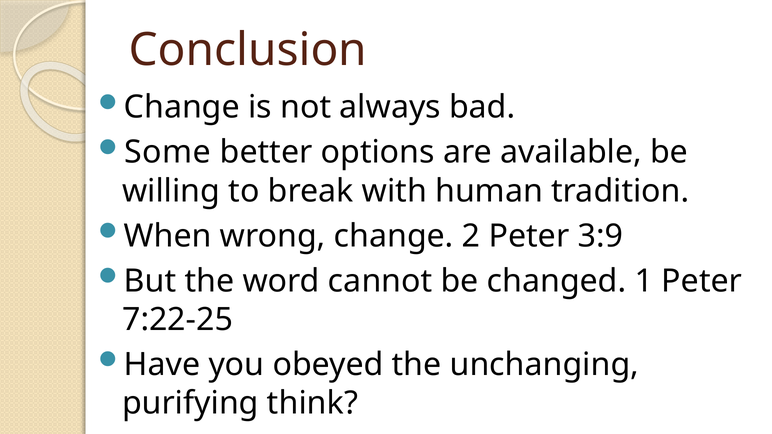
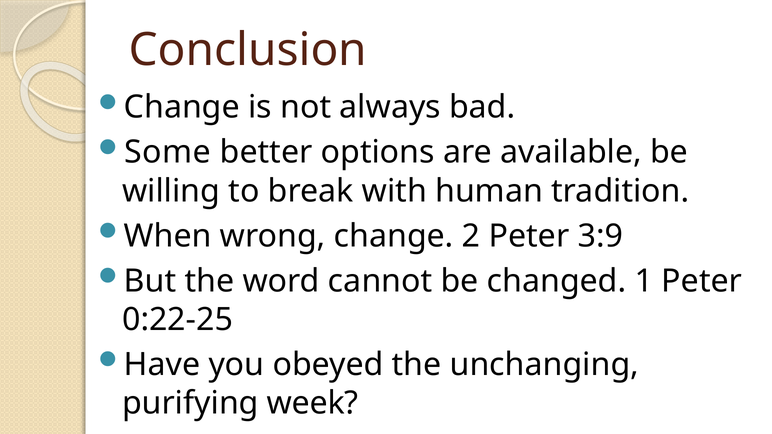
7:22-25: 7:22-25 -> 0:22-25 (178, 320)
think: think -> week (313, 403)
